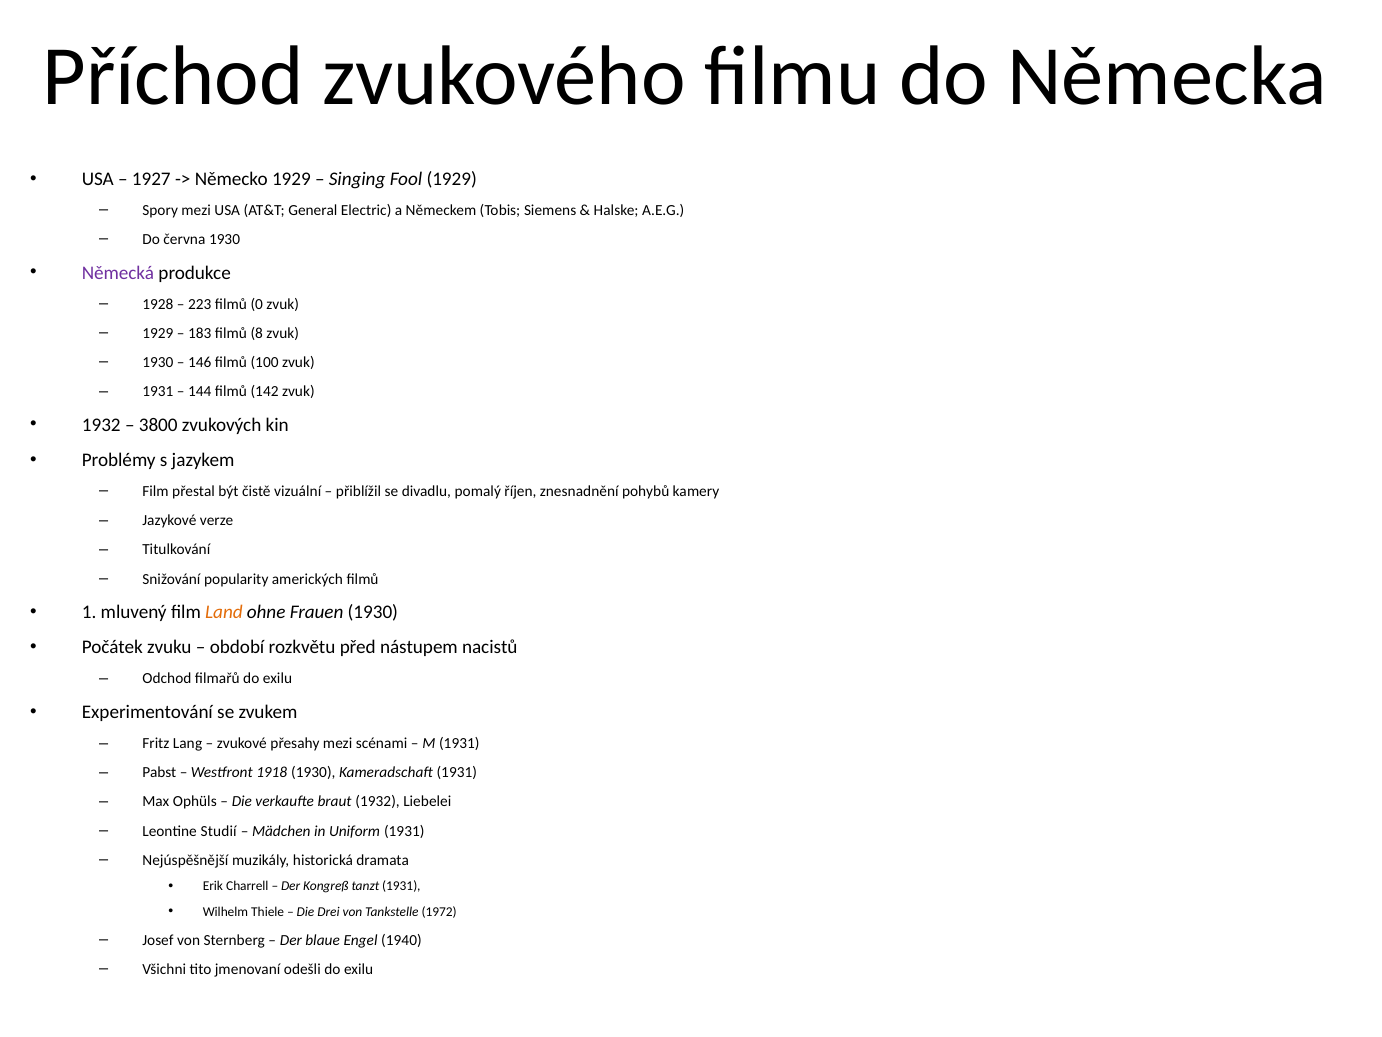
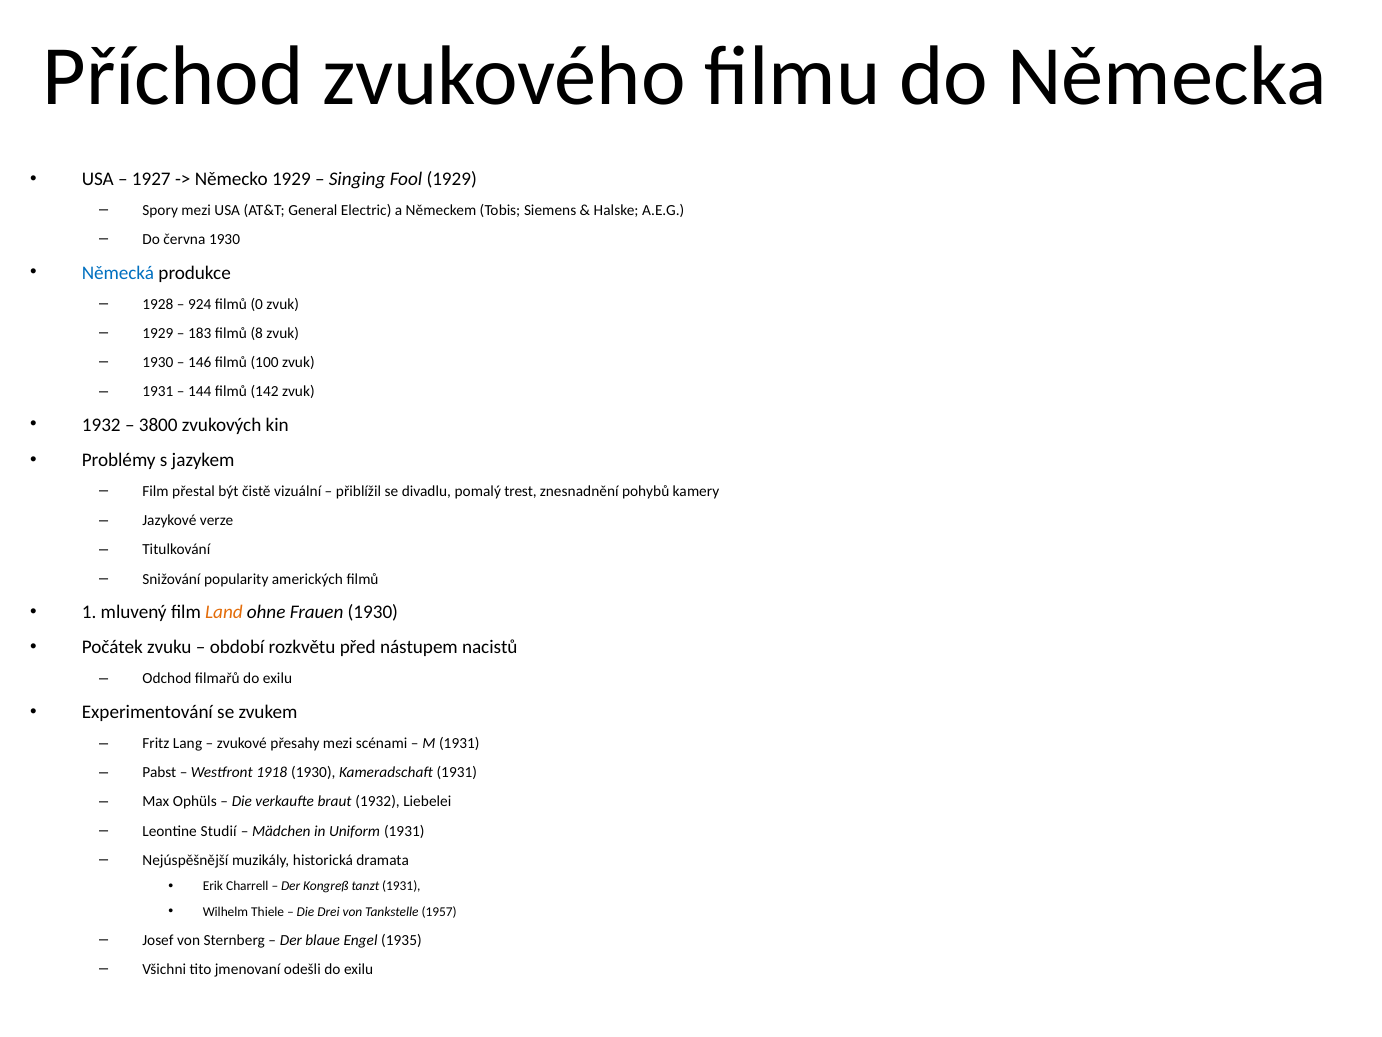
Německá colour: purple -> blue (118, 273)
223: 223 -> 924 (200, 304)
říjen: říjen -> trest (520, 491)
1972: 1972 -> 1957 (439, 911)
1940: 1940 -> 1935 (401, 940)
